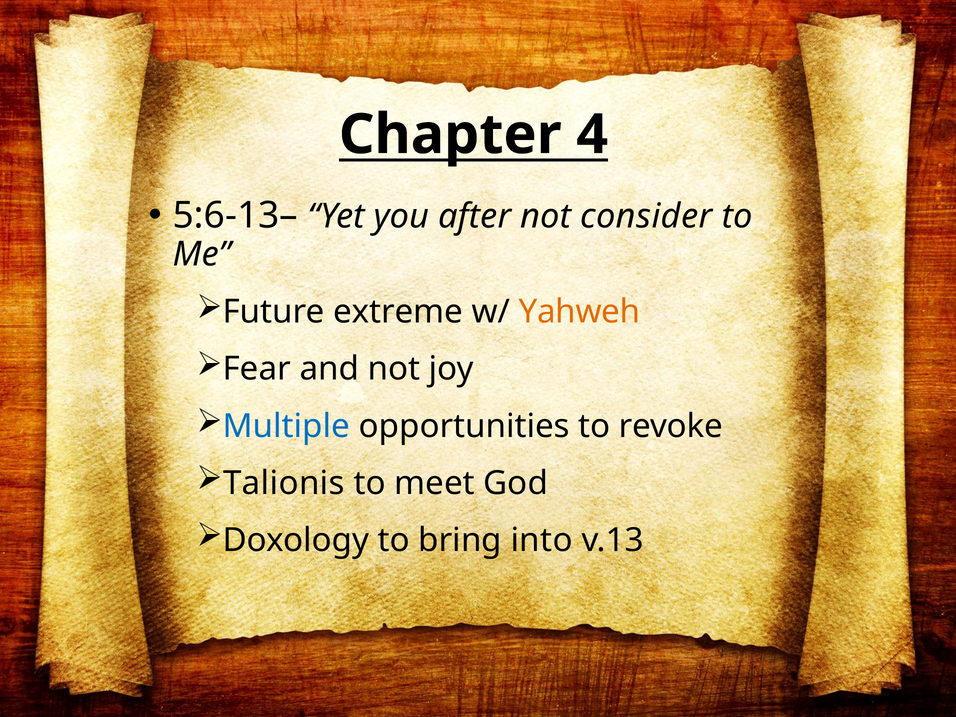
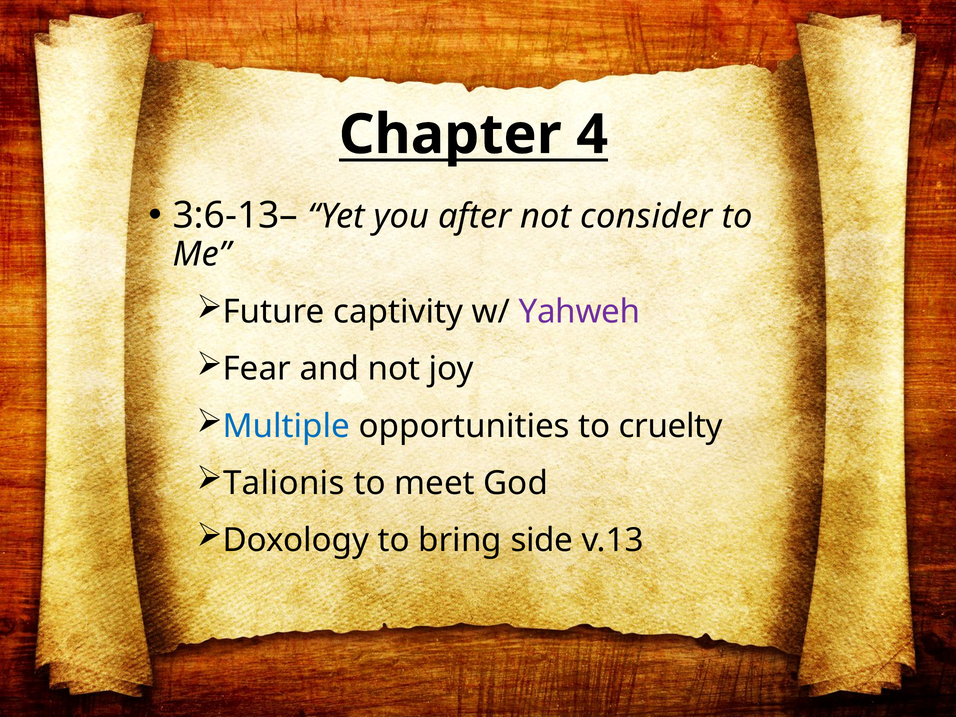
5:6-13–: 5:6-13– -> 3:6-13– (235, 215)
extreme: extreme -> captivity (398, 312)
Yahweh colour: orange -> purple (579, 312)
revoke: revoke -> cruelty (671, 426)
into: into -> side (542, 540)
